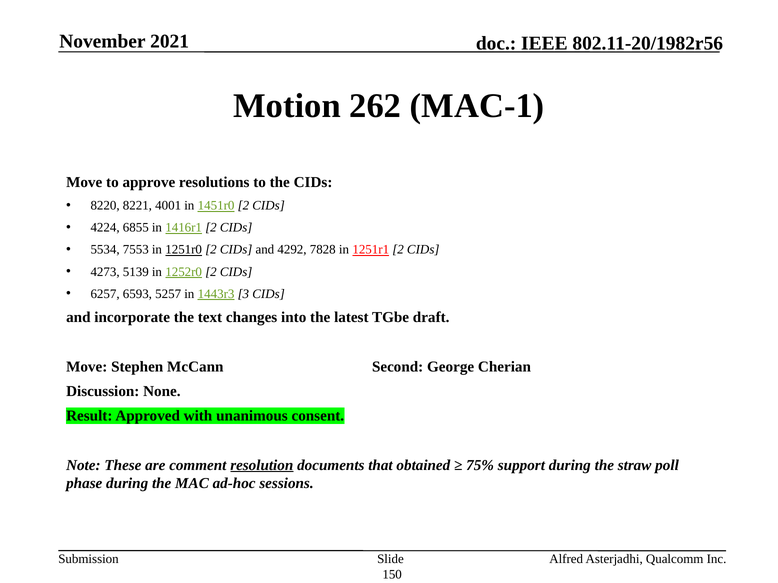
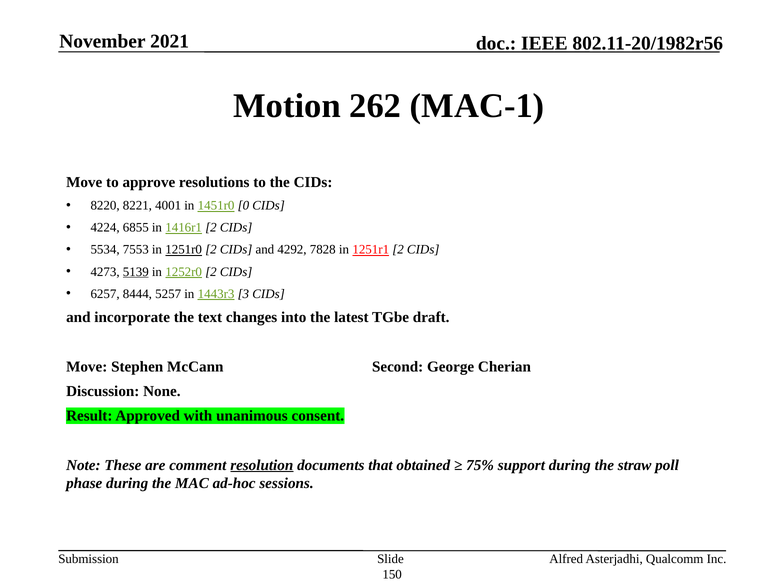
1451r0 2: 2 -> 0 (243, 206)
5139 underline: none -> present (136, 272)
6593: 6593 -> 8444 (137, 294)
